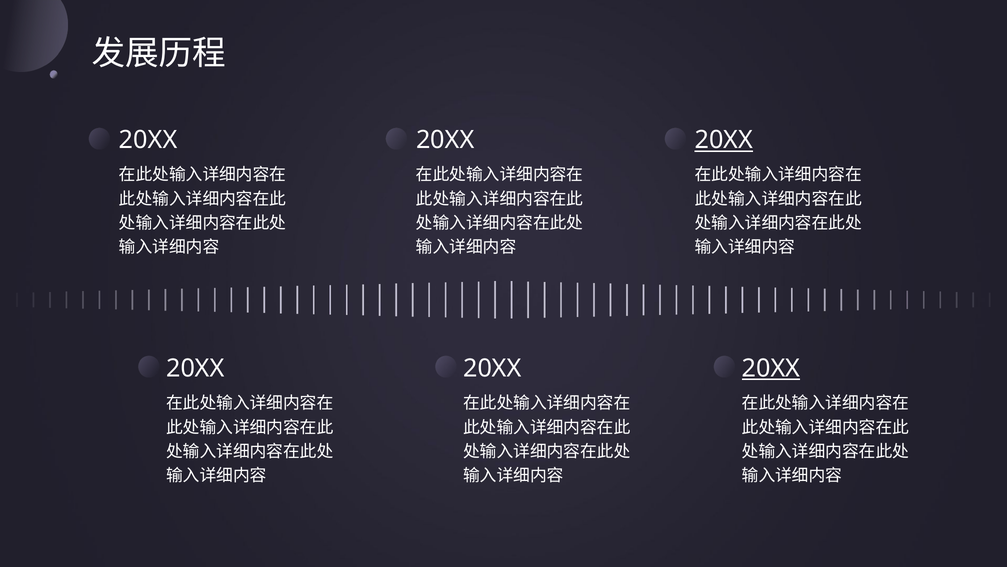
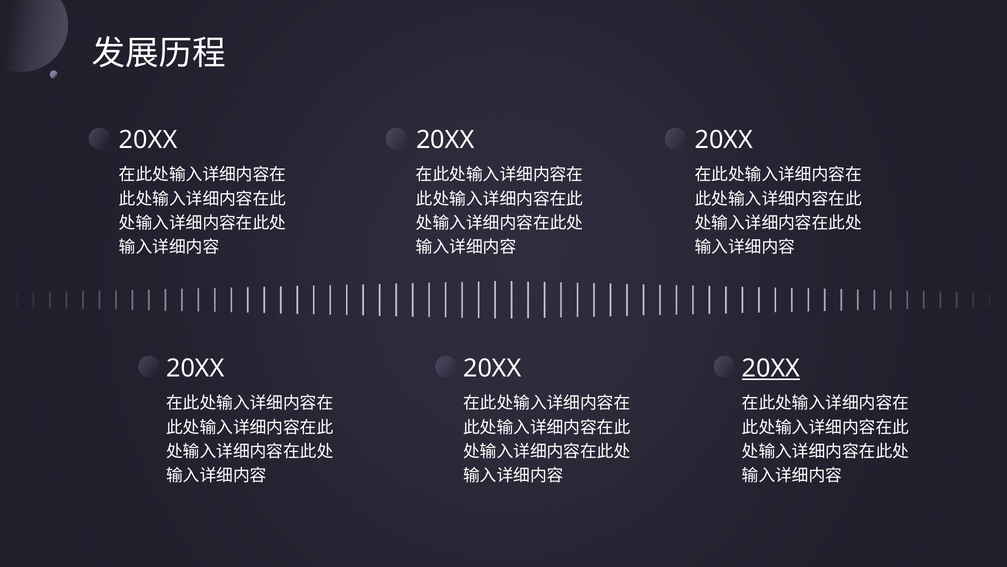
20XX underline: present -> none (724, 140)
